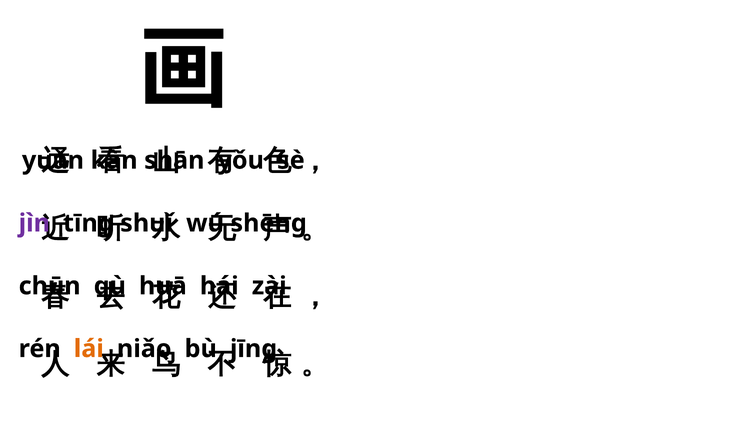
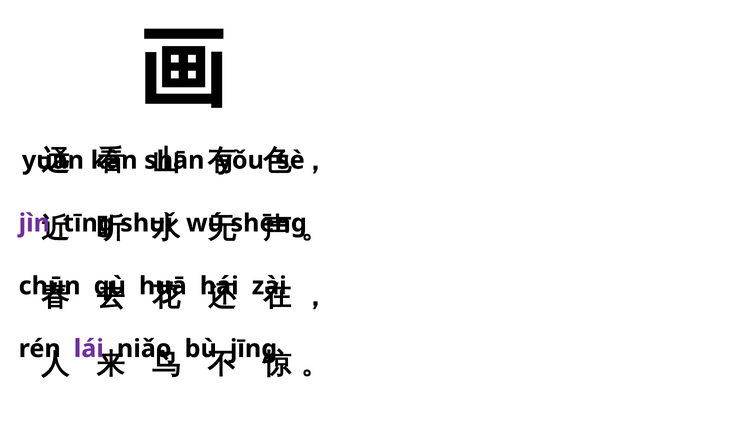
lái colour: orange -> purple (89, 349)
